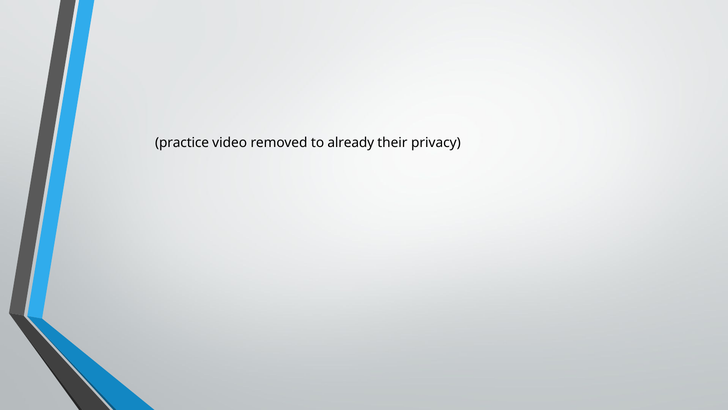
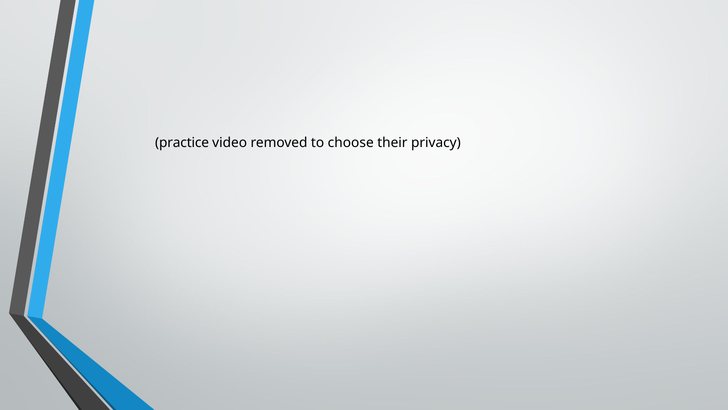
already: already -> choose (351, 143)
